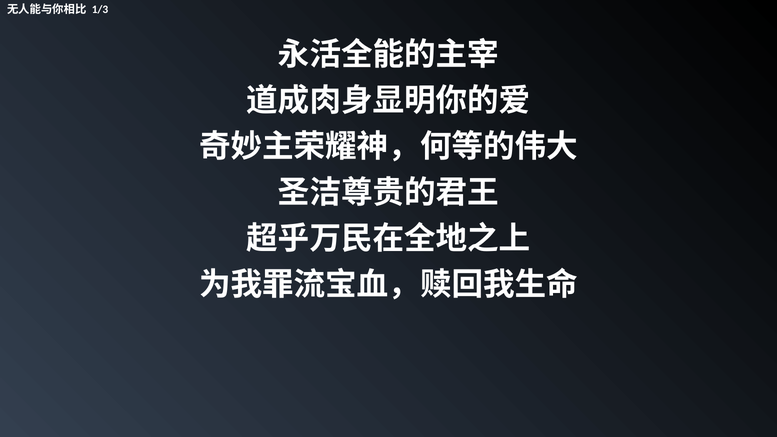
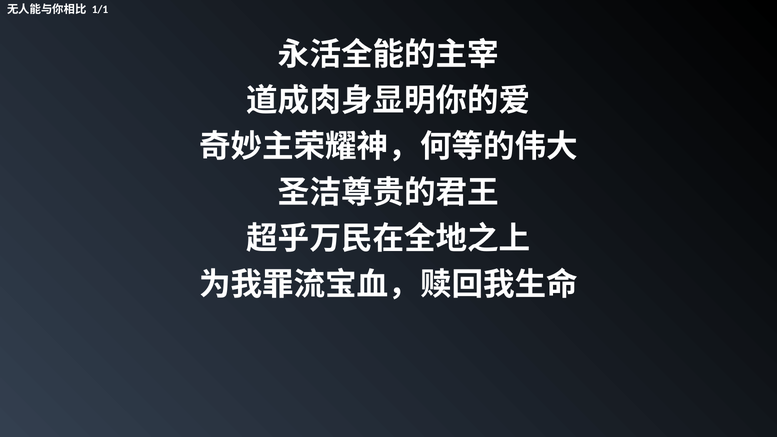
1/3: 1/3 -> 1/1 (100, 10)
